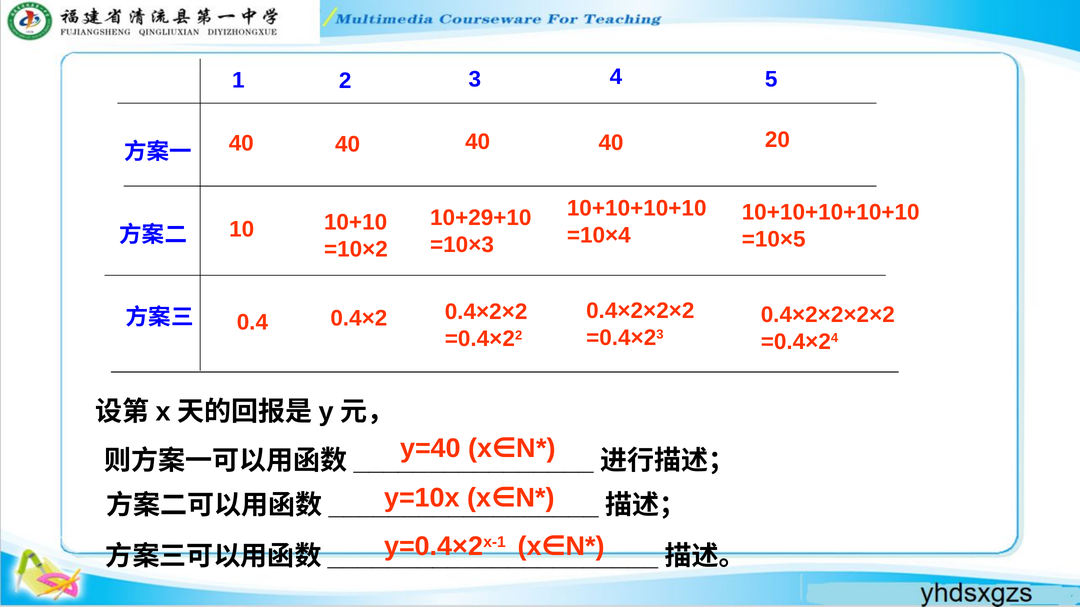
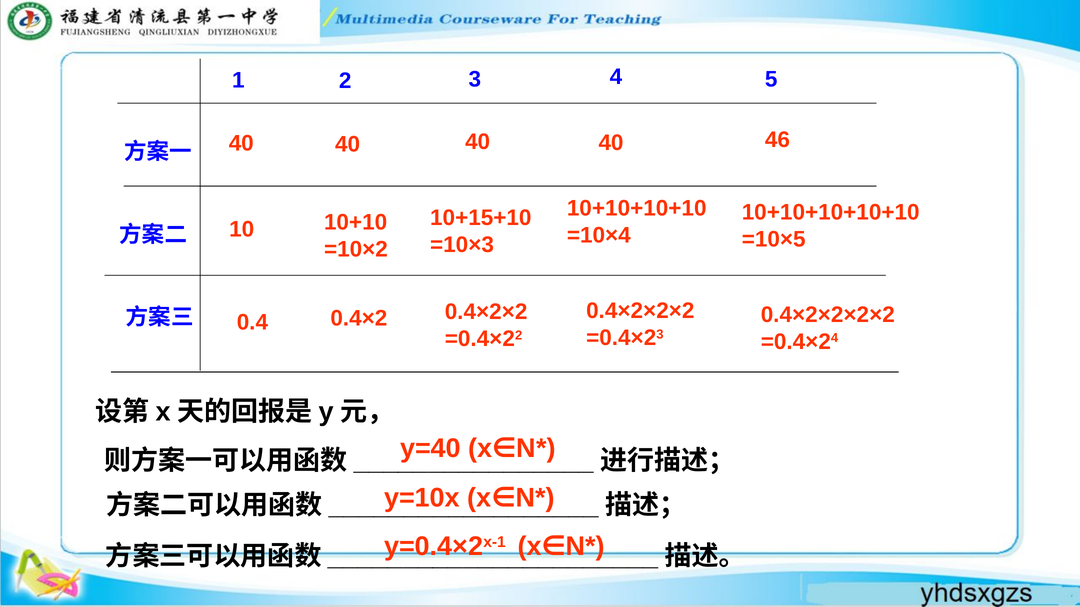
20: 20 -> 46 (777, 140)
10+29+10: 10+29+10 -> 10+15+10 (481, 218)
